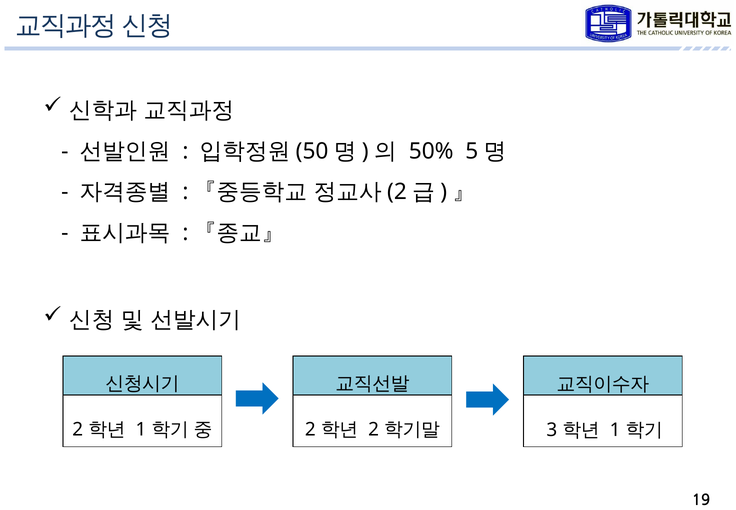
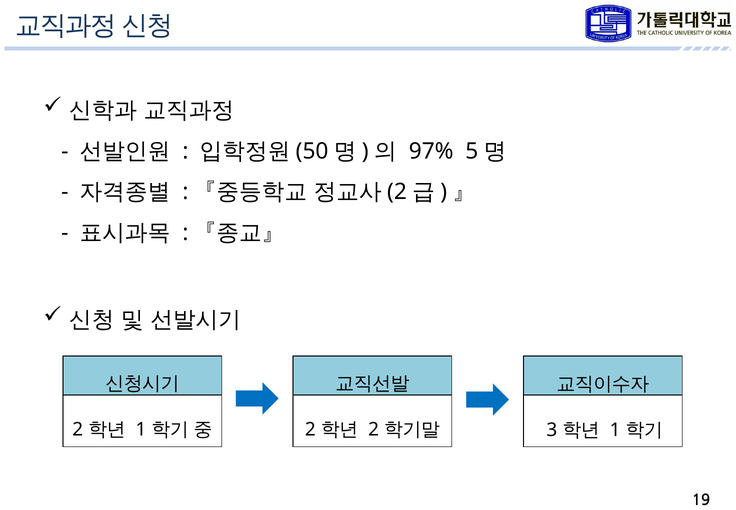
50%: 50% -> 97% (431, 151)
